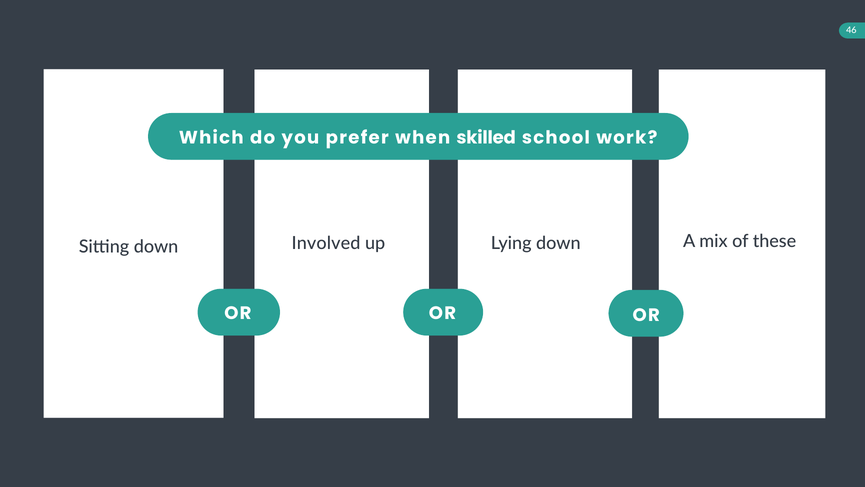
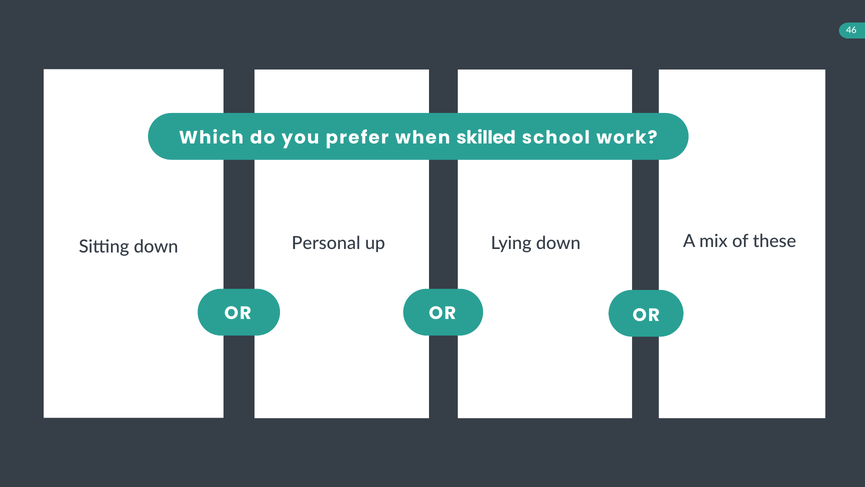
Involved: Involved -> Personal (326, 243)
